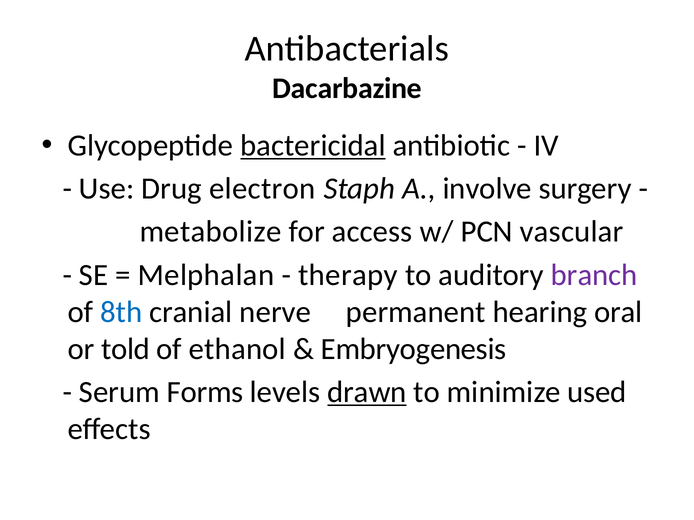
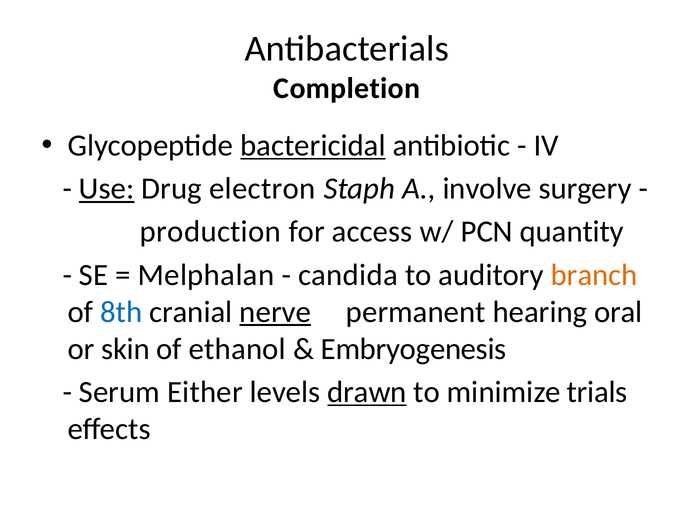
Dacarbazine: Dacarbazine -> Completion (347, 88)
Use underline: none -> present (107, 189)
metabolize: metabolize -> production (211, 232)
vascular: vascular -> quantity (572, 232)
therapy: therapy -> candida (348, 275)
branch colour: purple -> orange (594, 275)
nerve underline: none -> present (275, 312)
told: told -> skin (126, 349)
Forms: Forms -> Either (205, 392)
used: used -> trials (597, 392)
